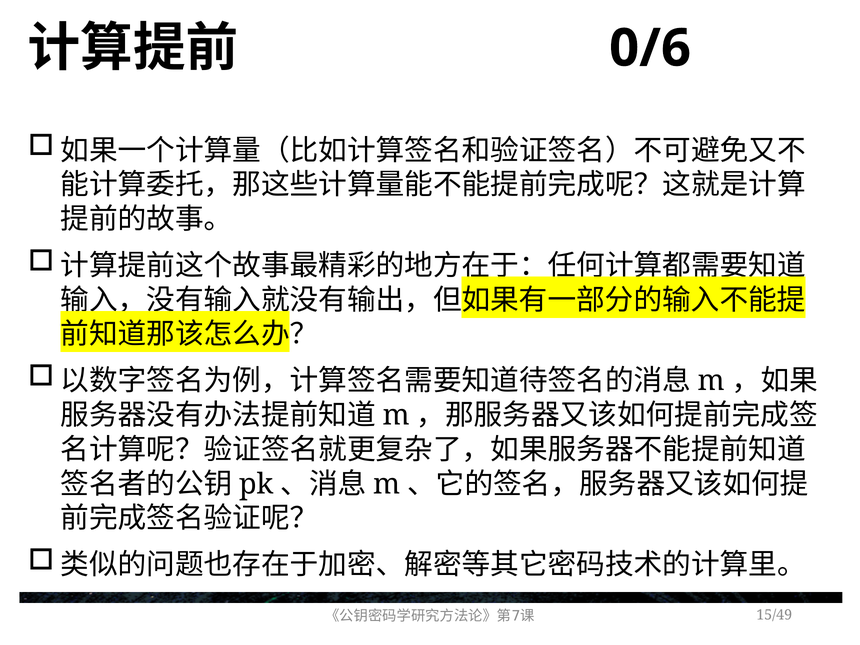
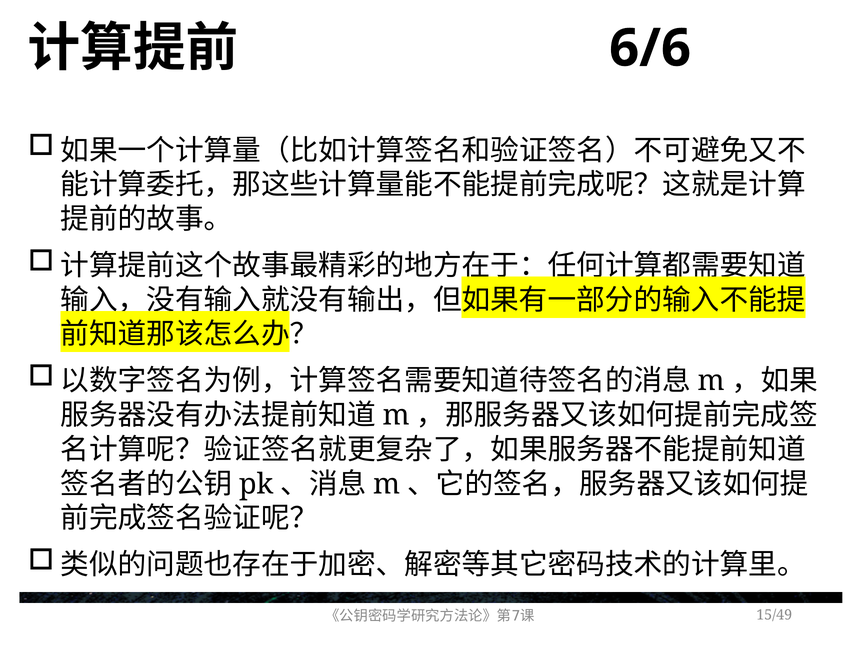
0/6: 0/6 -> 6/6 (650, 48)
